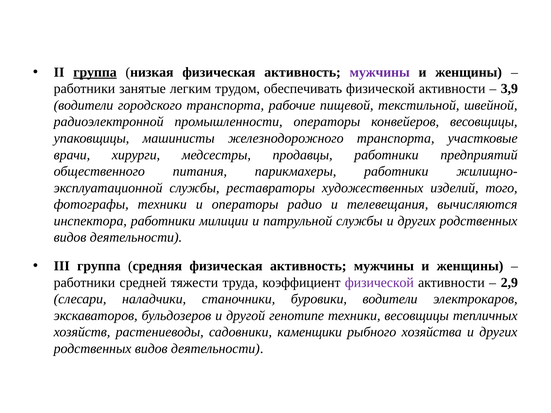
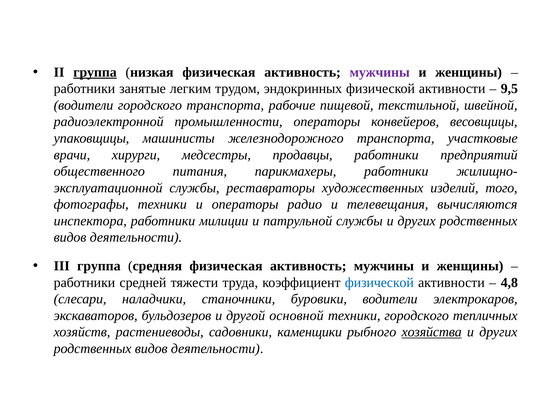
обеспечивать: обеспечивать -> эндокринных (303, 89)
3,9: 3,9 -> 9,5 (509, 89)
физической colour: purple -> blue (379, 283)
2,9: 2,9 -> 4,8 (509, 283)
генотипе: генотипе -> основной (296, 316)
техники весовщицы: весовщицы -> городского (417, 316)
хозяйства underline: none -> present (432, 332)
